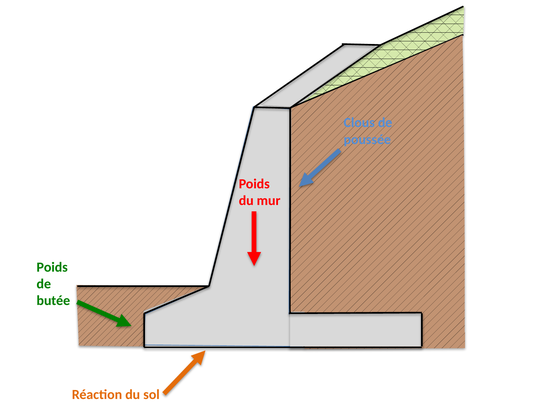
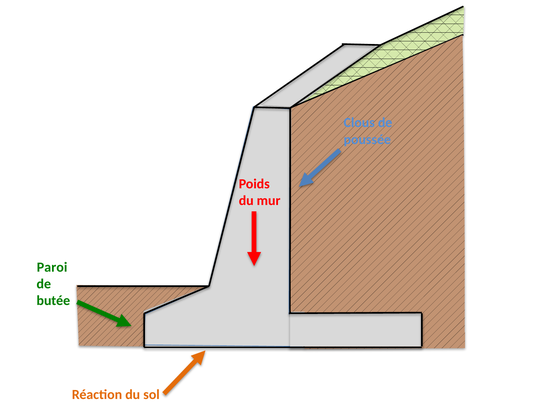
Poids: Poids -> Paroi (52, 267)
